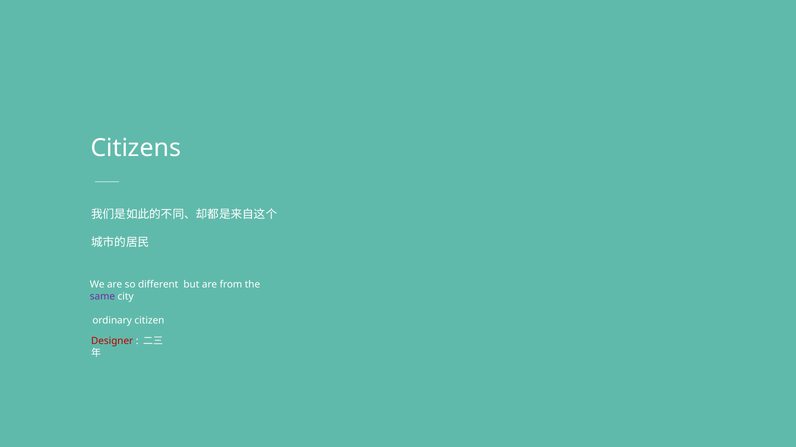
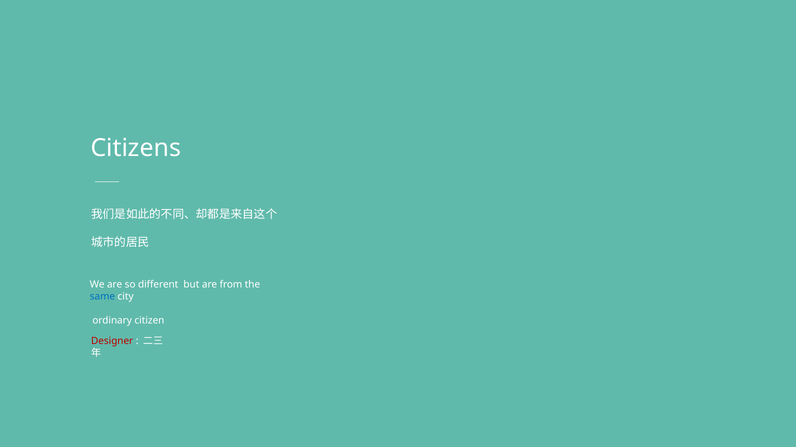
same colour: purple -> blue (102, 297)
